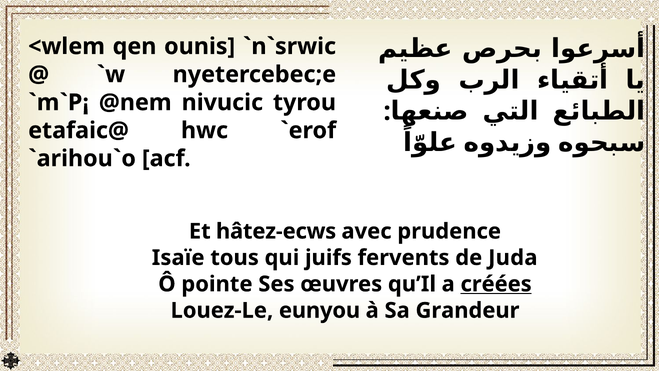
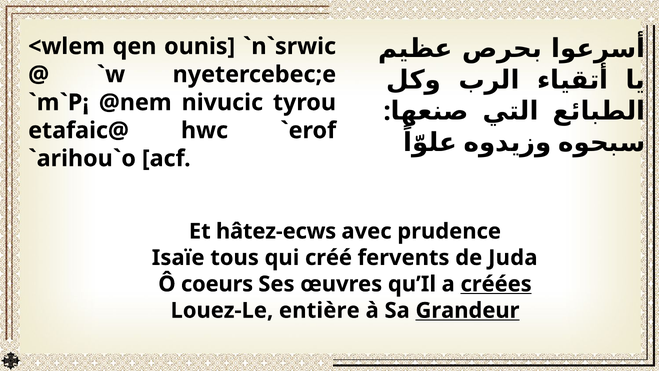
juifs: juifs -> créé (329, 258)
pointe: pointe -> coeurs (217, 284)
eunyou: eunyou -> entière (319, 310)
Grandeur underline: none -> present (467, 310)
